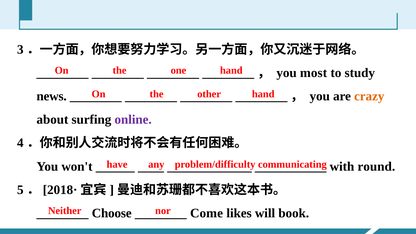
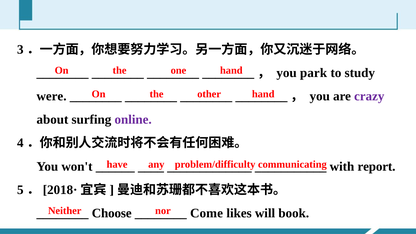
most: most -> park (314, 73)
news: news -> were (52, 96)
crazy colour: orange -> purple (369, 96)
round: round -> report (376, 166)
